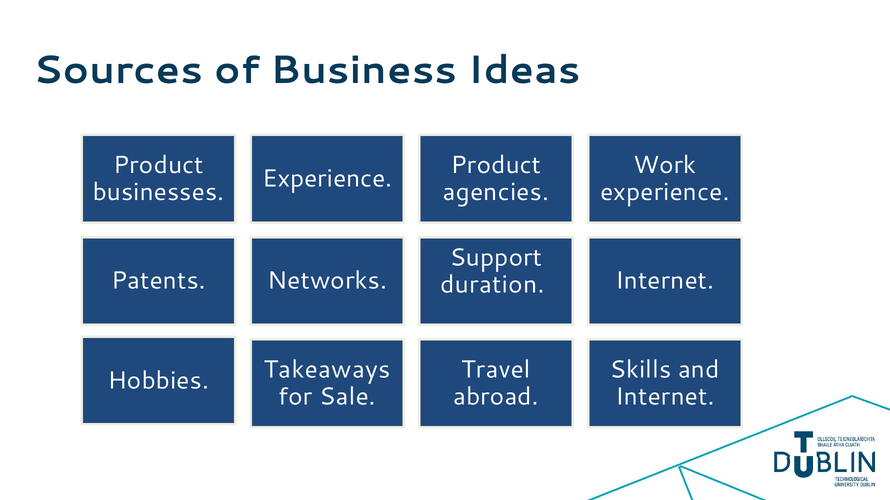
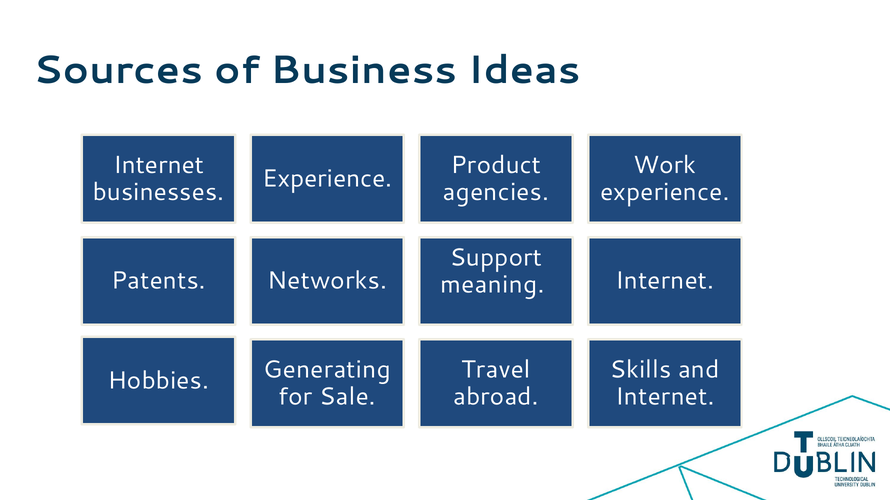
Product: Product -> Internet (159, 165)
duration: duration -> meaning (492, 285)
Takeaways: Takeaways -> Generating (327, 370)
